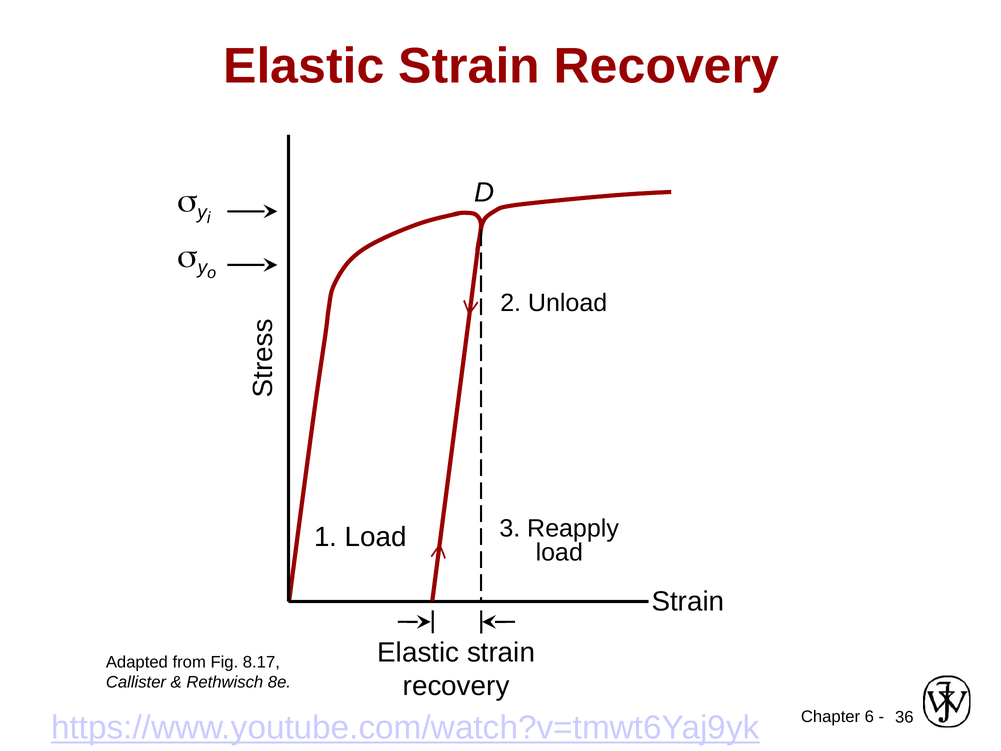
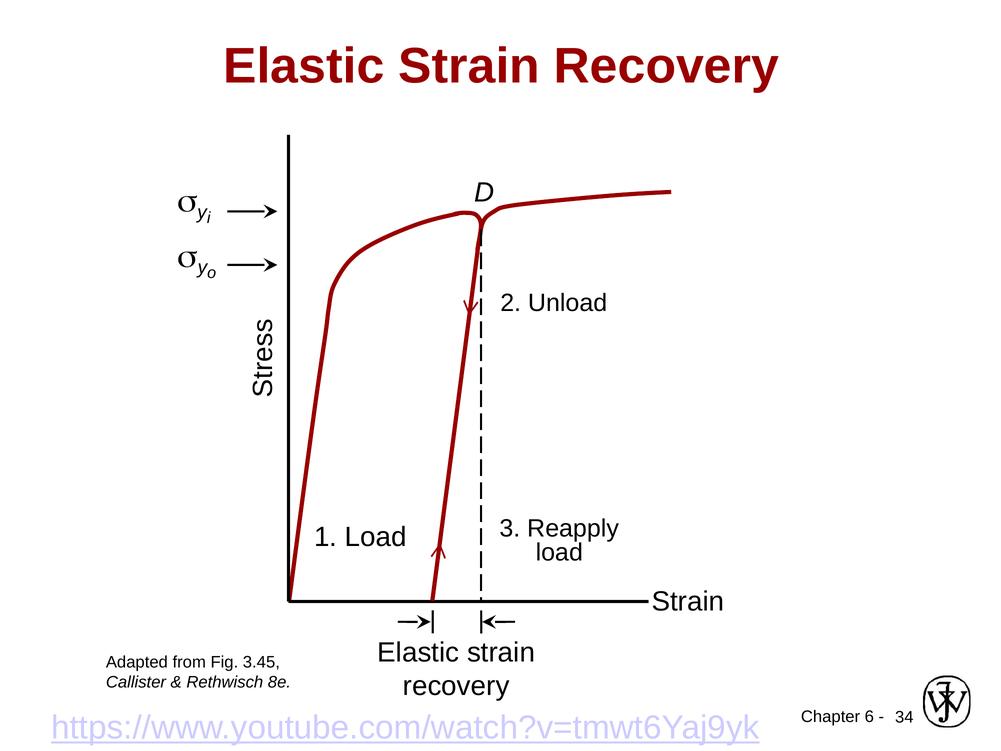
8.17: 8.17 -> 3.45 (261, 662)
36: 36 -> 34 (904, 717)
